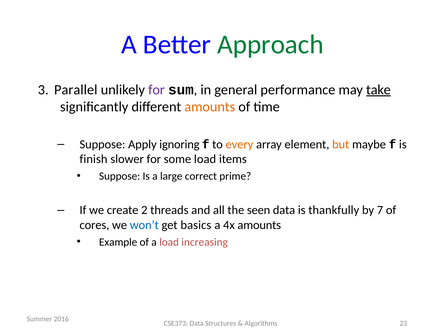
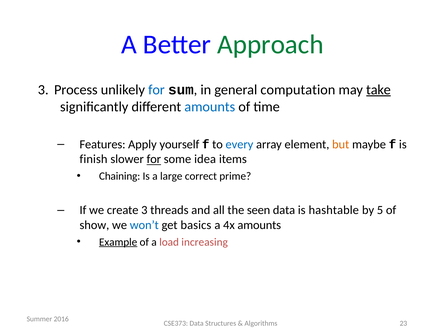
Parallel: Parallel -> Process (76, 90)
for colour: purple -> blue (156, 90)
performance: performance -> computation (298, 90)
amounts colour: orange -> blue (210, 107)
Suppose: Suppose -> Features (102, 144)
ignoring: ignoring -> yourself (179, 144)
every colour: orange -> blue (239, 144)
for underline: none -> present (154, 159)
some load: load -> idea (205, 159)
Suppose: Suppose -> Chaining (120, 176)
create 2: 2 -> 3 (144, 210)
thankfully: thankfully -> hashtable (334, 210)
7: 7 -> 5 (380, 210)
cores: cores -> show (94, 225)
Example underline: none -> present (118, 242)
